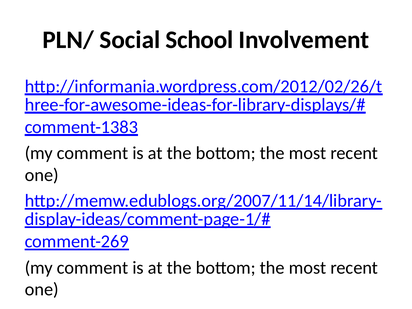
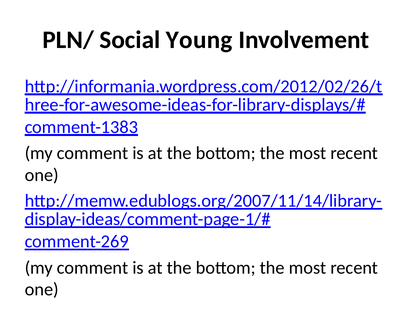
School: School -> Young (199, 40)
